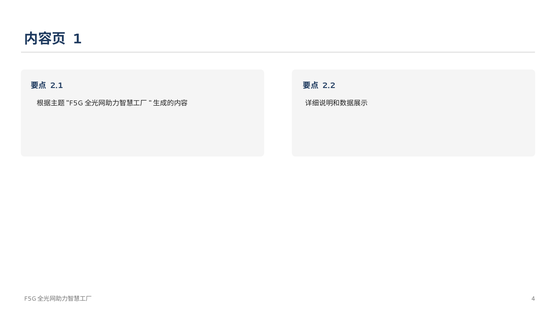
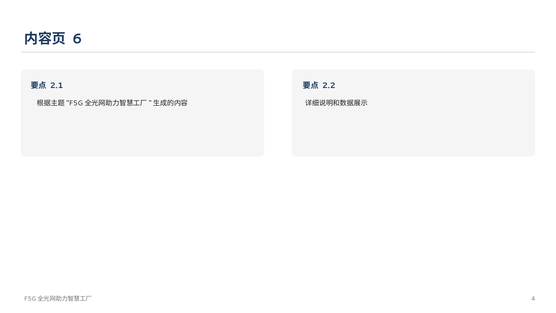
1: 1 -> 6 (77, 39)
